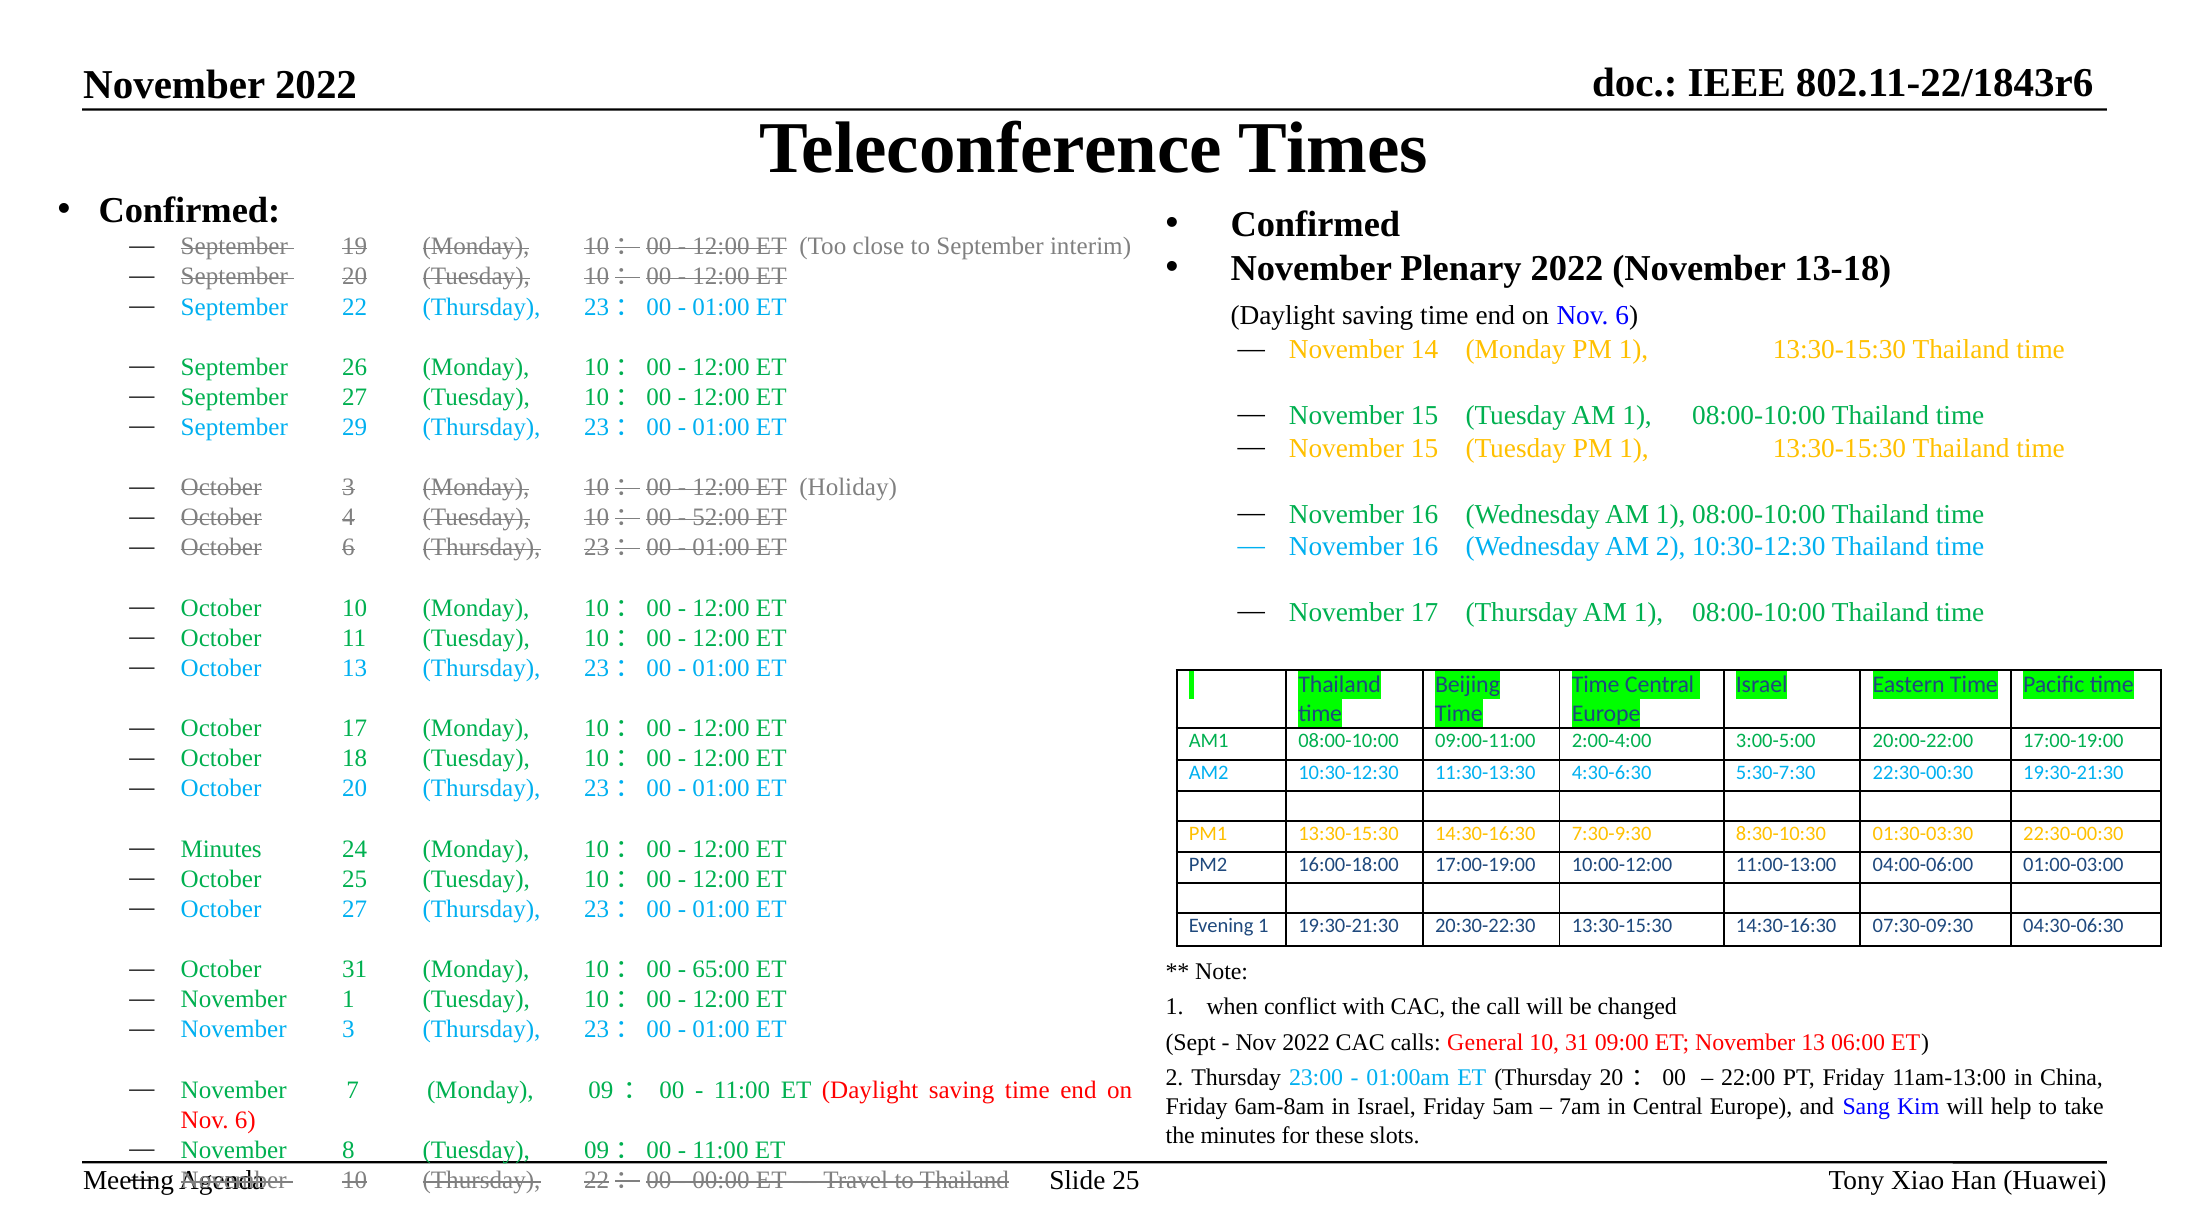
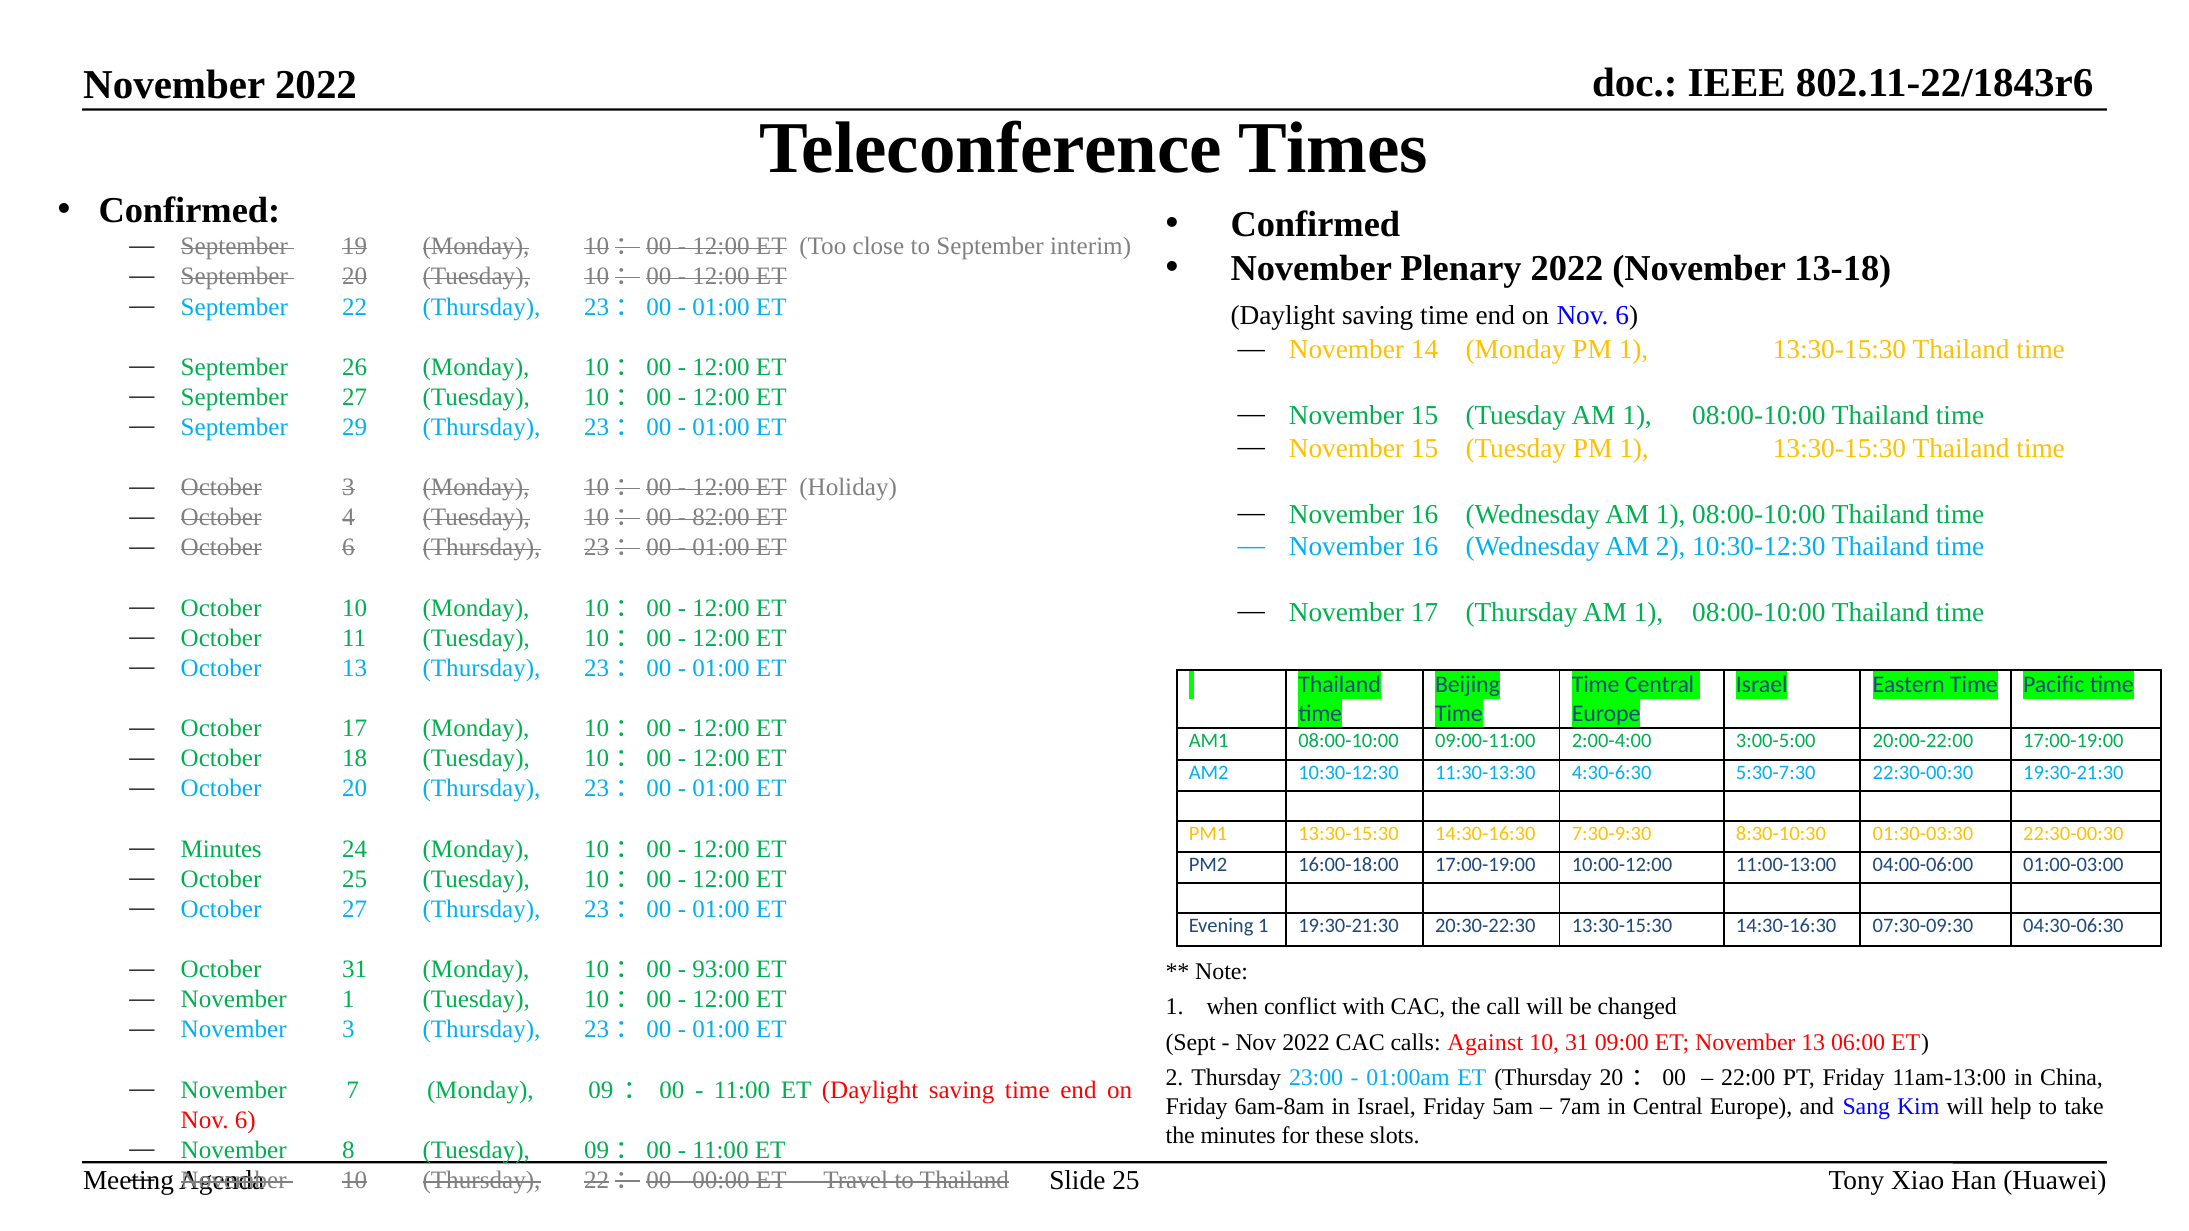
52:00: 52:00 -> 82:00 (721, 518)
65:00: 65:00 -> 93:00 (721, 970)
General: General -> Against (1485, 1043)
